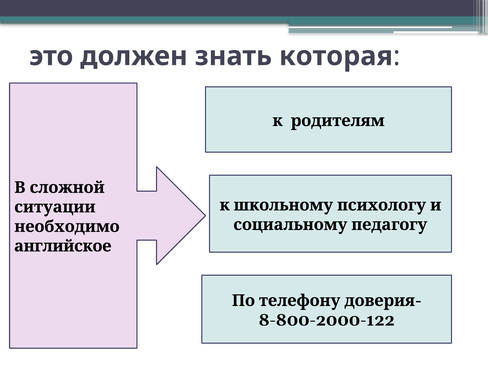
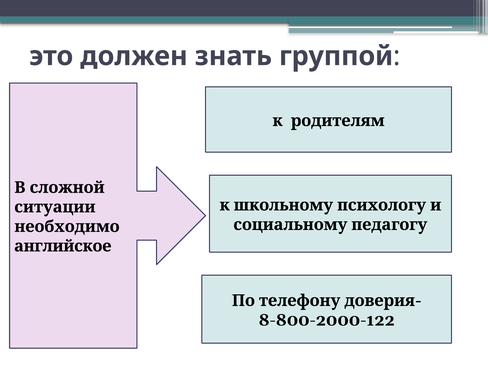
которая: которая -> группой (336, 56)
